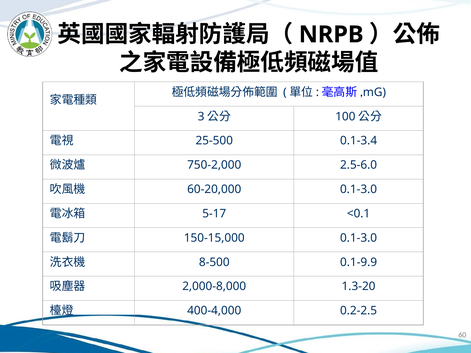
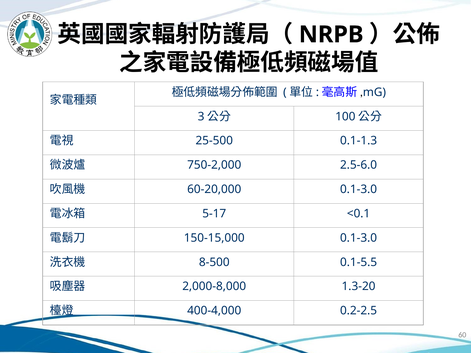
0.1-3.4: 0.1-3.4 -> 0.1-1.3 (359, 141)
0.1-9.9: 0.1-9.9 -> 0.1-5.5 (359, 262)
